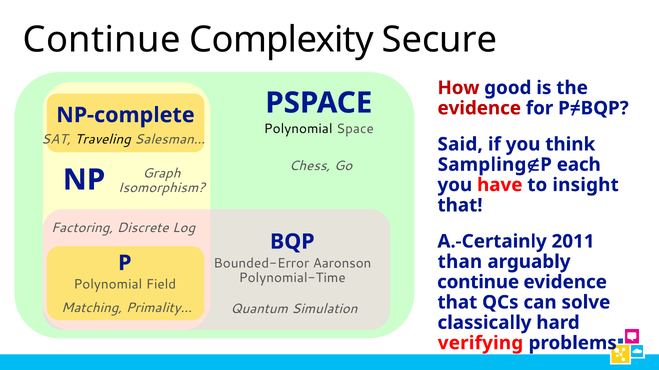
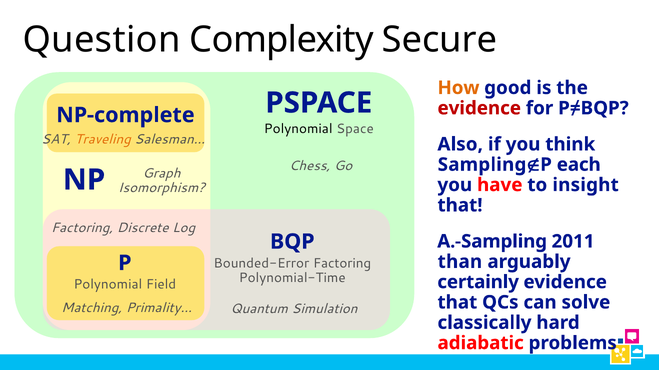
Continue: Continue -> Question (102, 40)
How colour: red -> orange (458, 88)
Traveling colour: black -> orange (103, 139)
Said: Said -> Also (460, 145)
A.-Certainly: A.-Certainly -> A.-Sampling (492, 242)
Bounded-Error Aaronson: Aaronson -> Factoring (342, 264)
continue: continue -> certainly (478, 282)
verifying: verifying -> adiabatic (481, 344)
